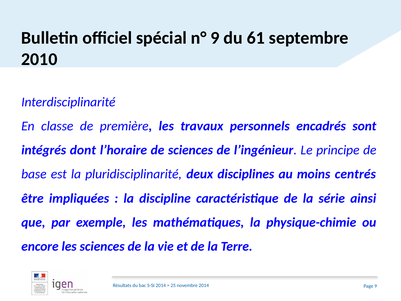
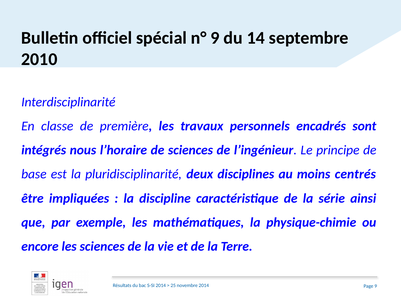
61: 61 -> 14 (256, 38)
dont: dont -> nous (83, 150)
